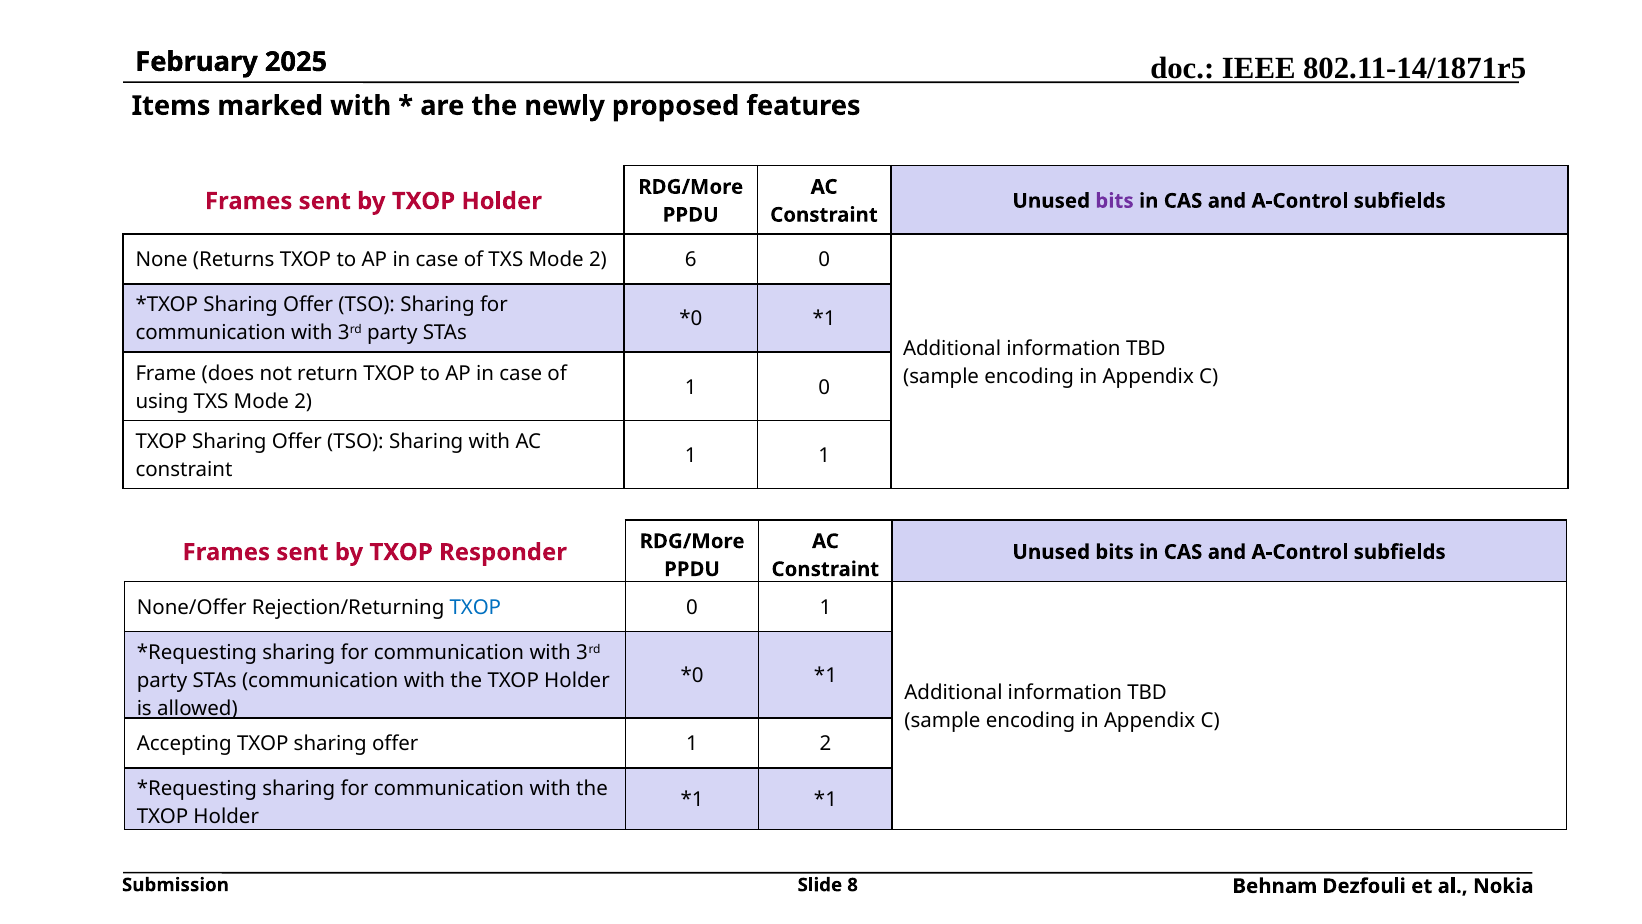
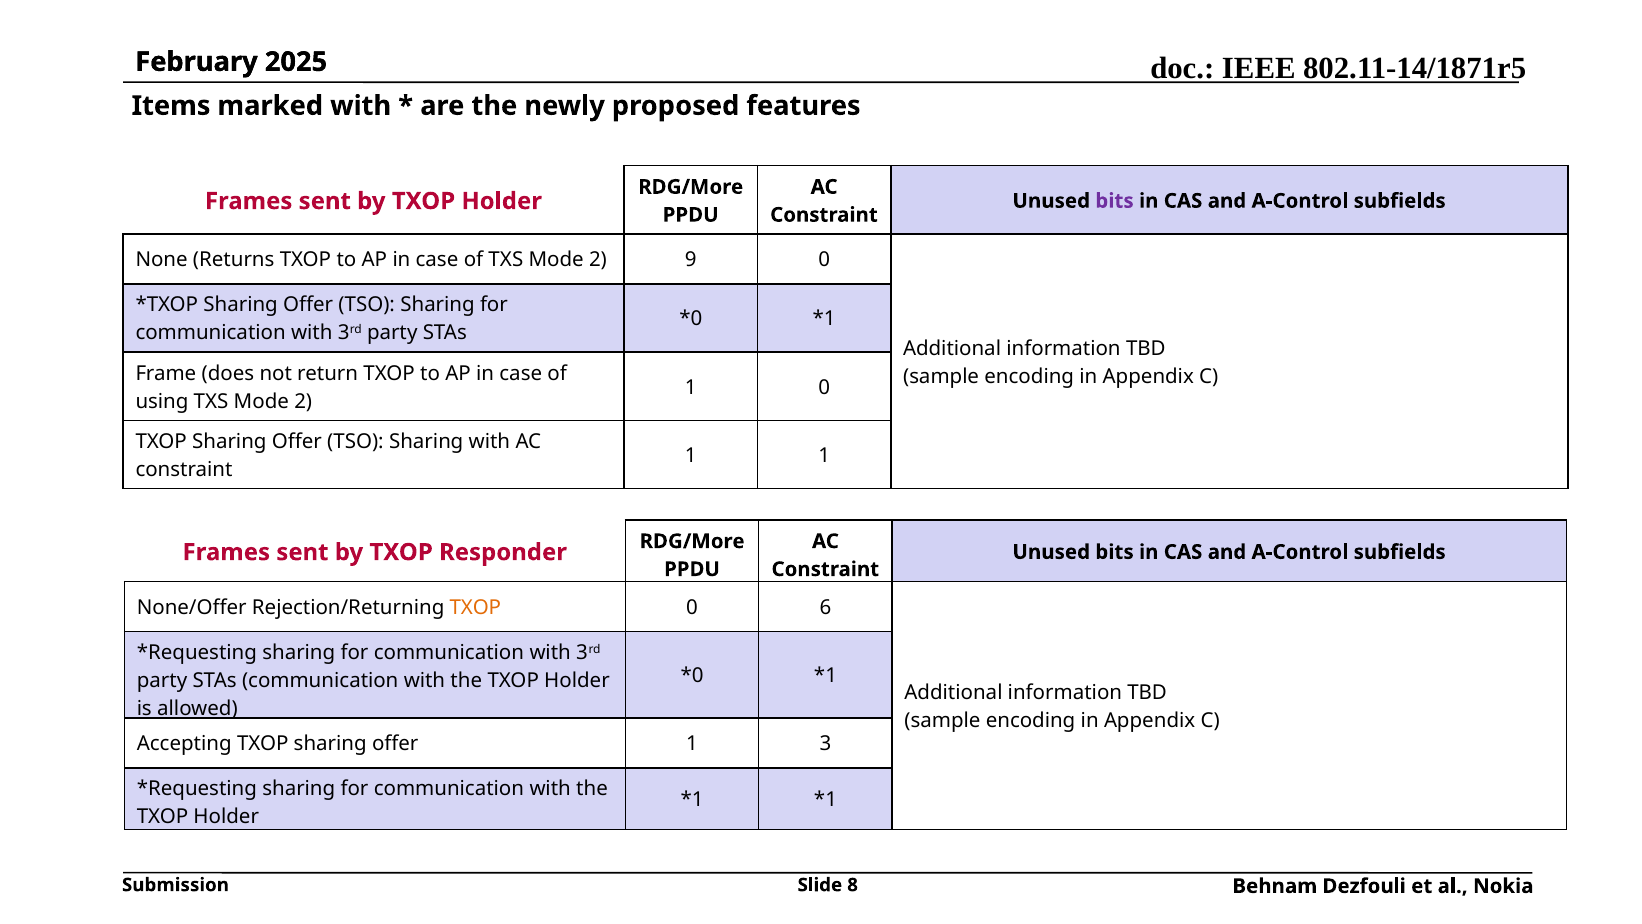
6: 6 -> 9 (691, 260)
TXOP colour: blue -> orange (475, 608)
0 1: 1 -> 6 (825, 608)
1 2: 2 -> 3 (825, 744)
